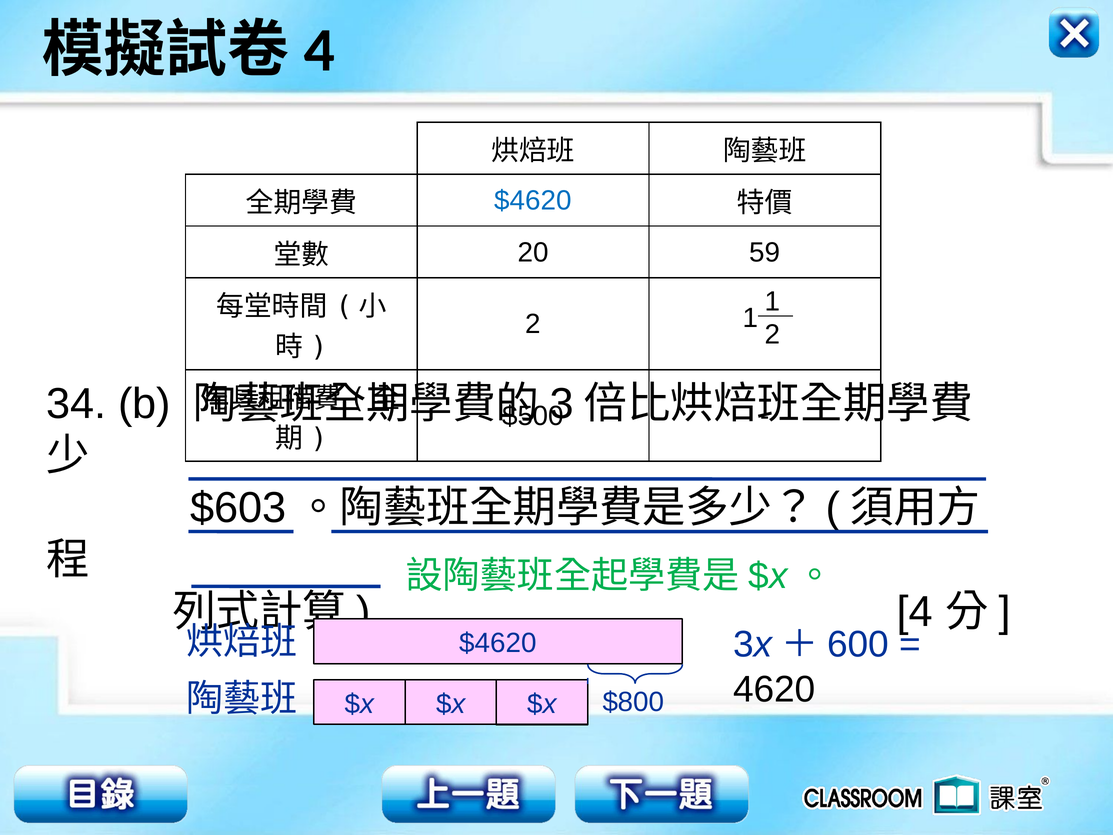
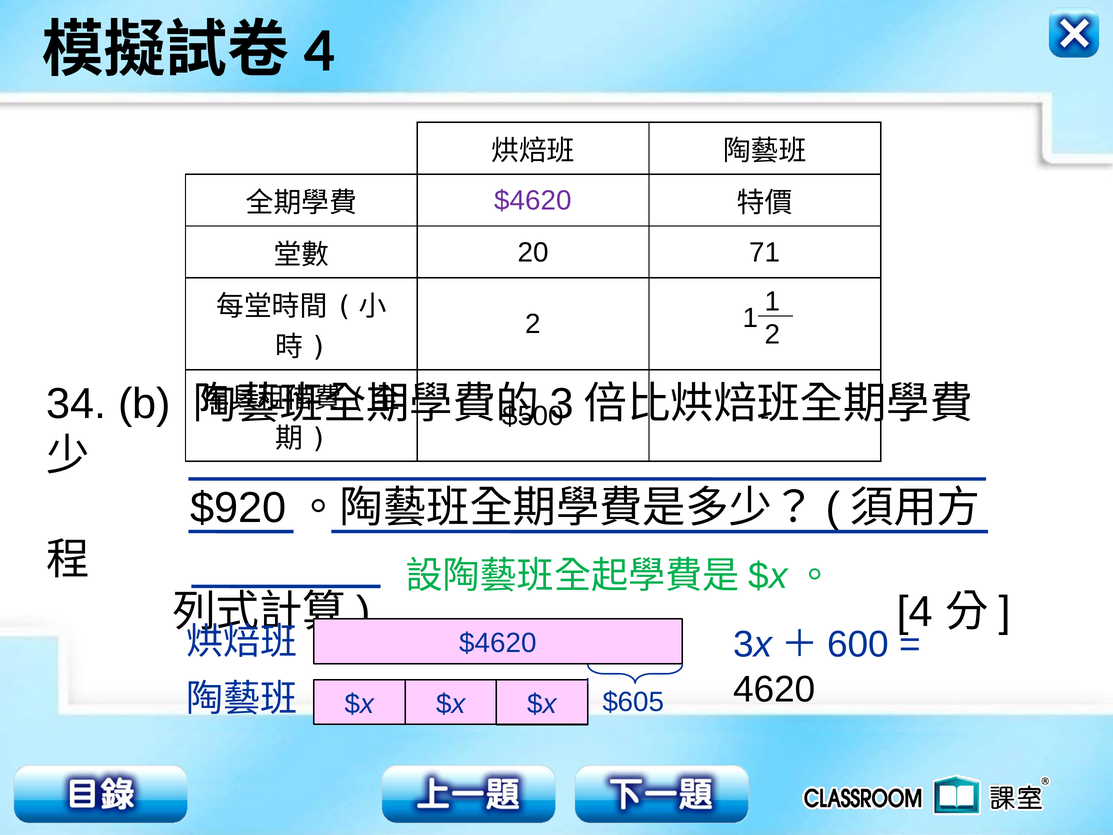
$4620 colour: blue -> purple (533, 201)
59: 59 -> 71 (765, 252)
$603: $603 -> $920 (238, 508)
$800: $800 -> $605 (633, 702)
